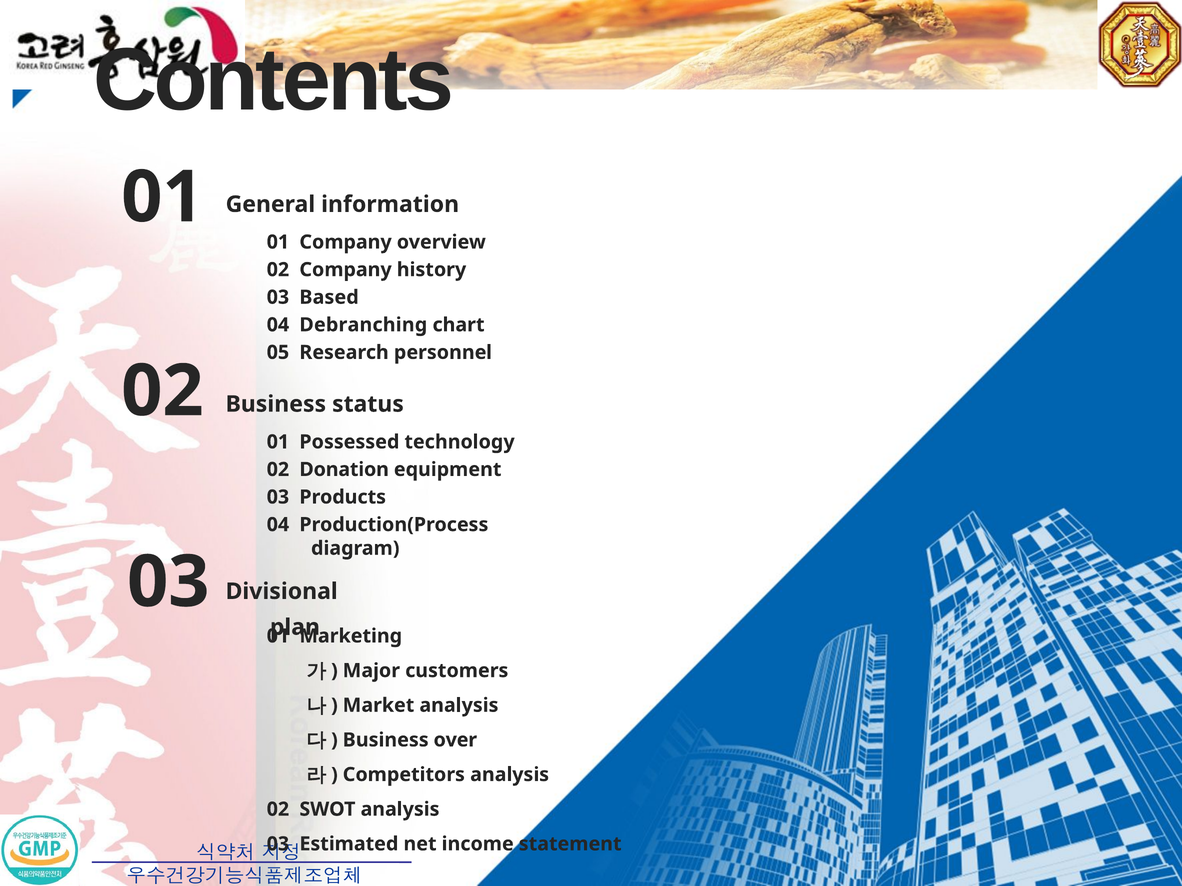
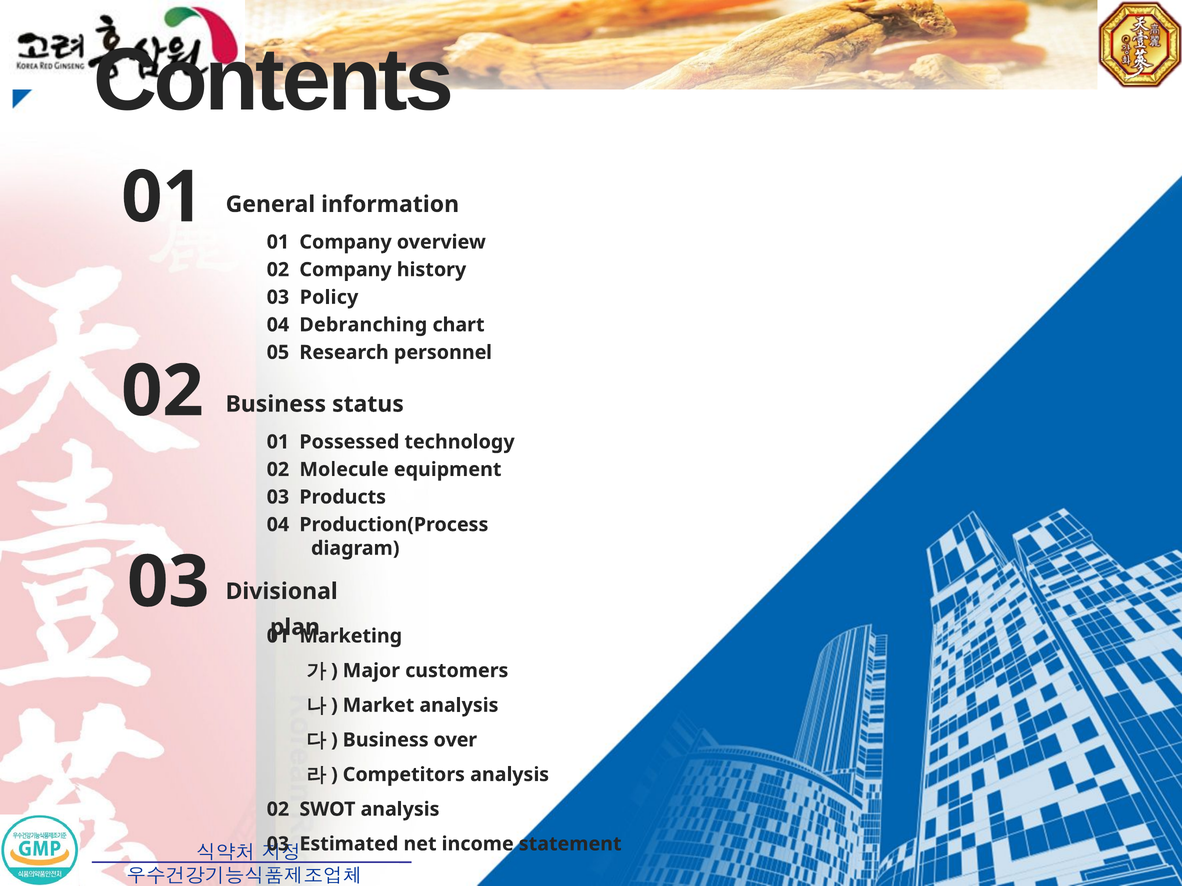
Based: Based -> Policy (329, 297)
Donation: Donation -> Molecule (344, 470)
